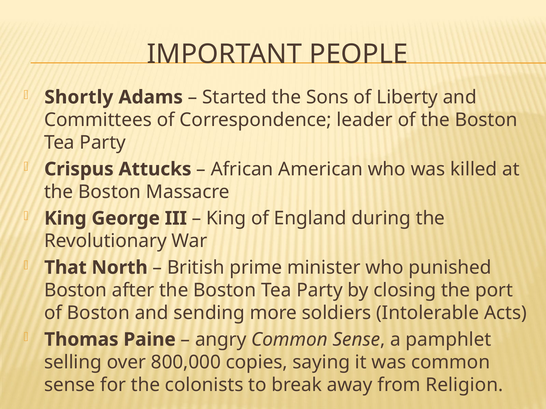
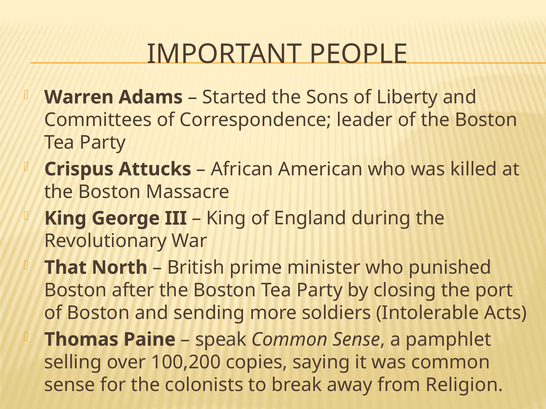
Shortly: Shortly -> Warren (79, 97)
angry: angry -> speak (221, 340)
800,000: 800,000 -> 100,200 (186, 363)
